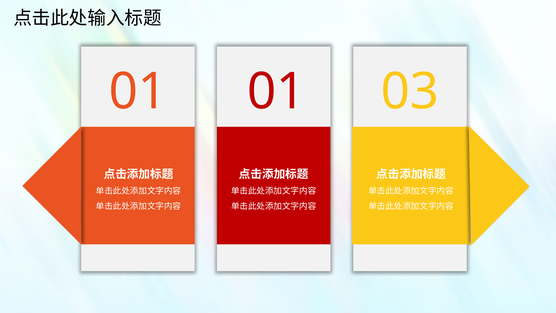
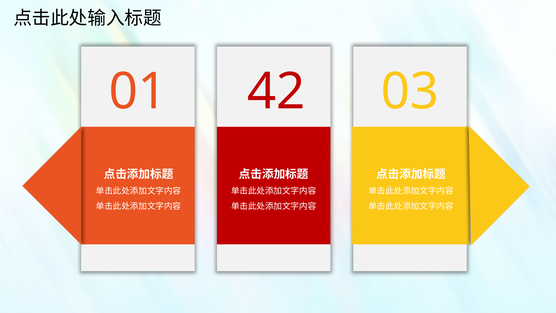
01 01: 01 -> 42 (276, 92)
